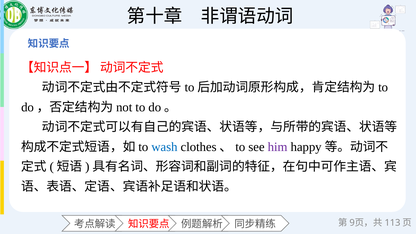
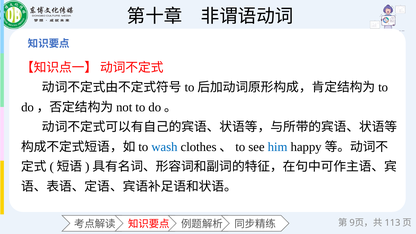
him colour: purple -> blue (278, 147)
